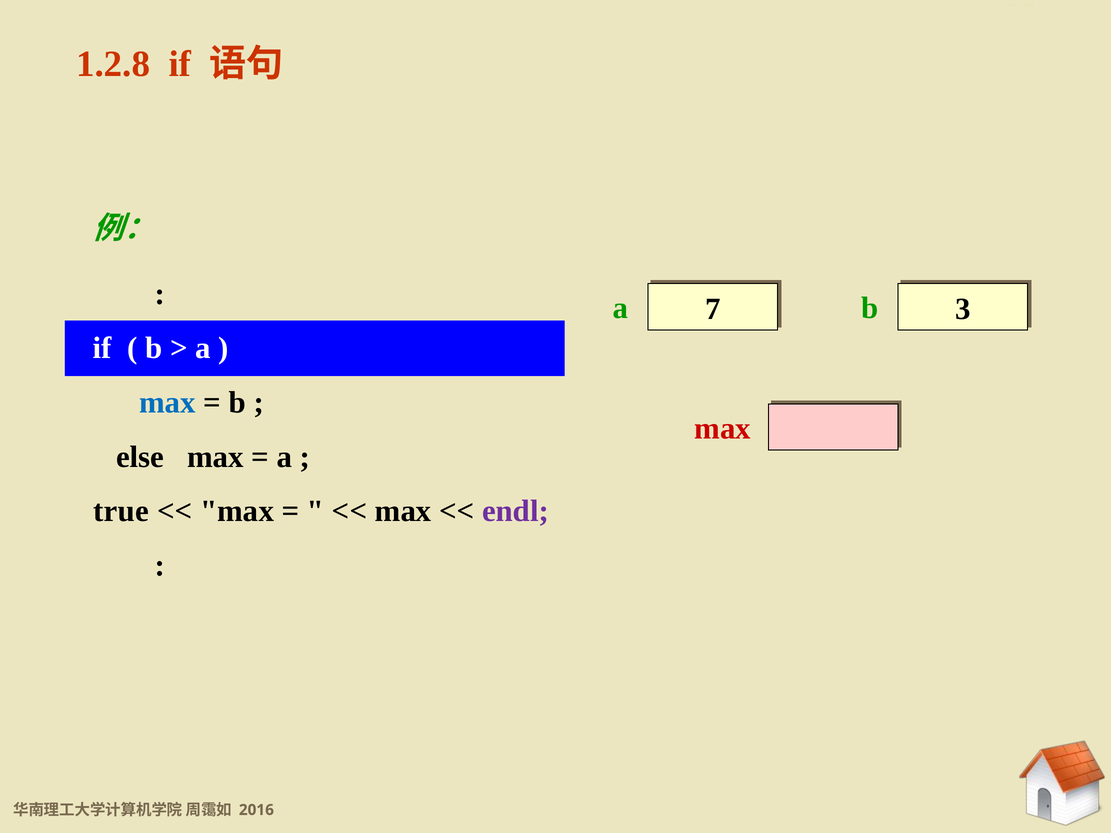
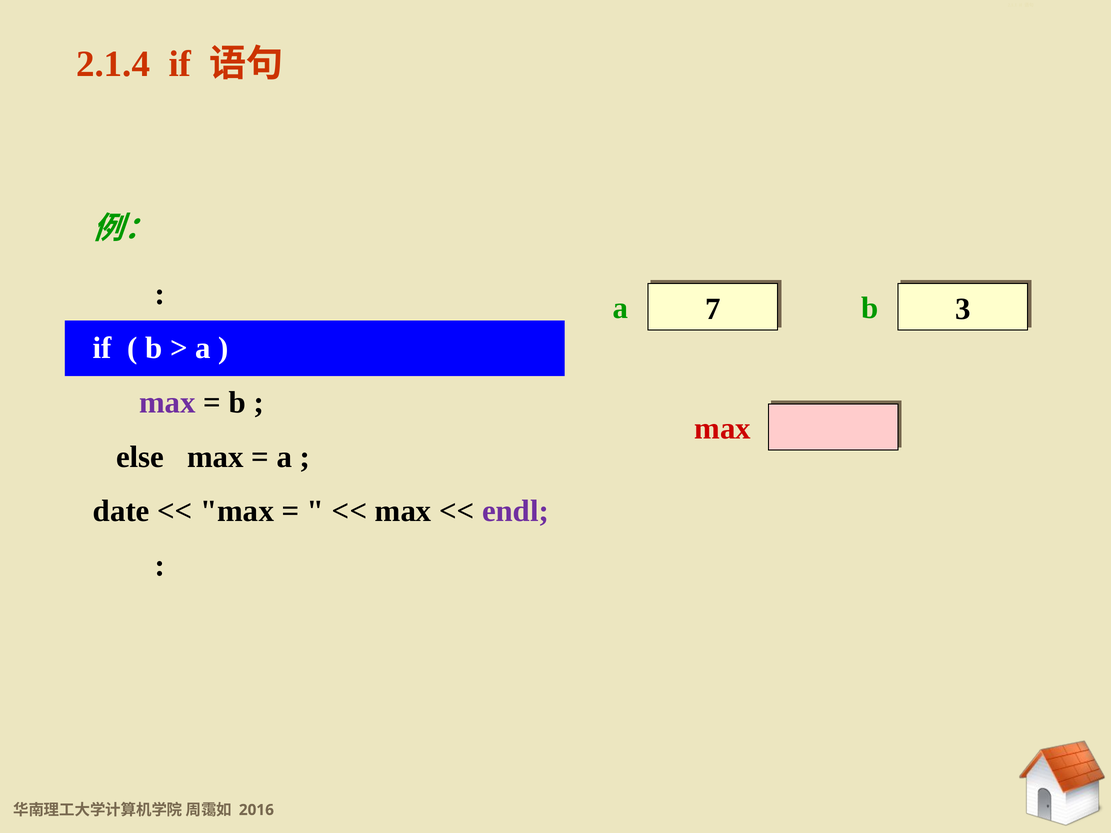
1.2.8: 1.2.8 -> 2.1.4 (113, 64)
max colour: blue -> purple (168, 403)
true: true -> date (121, 511)
